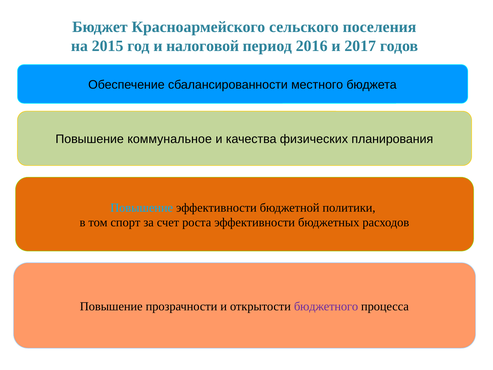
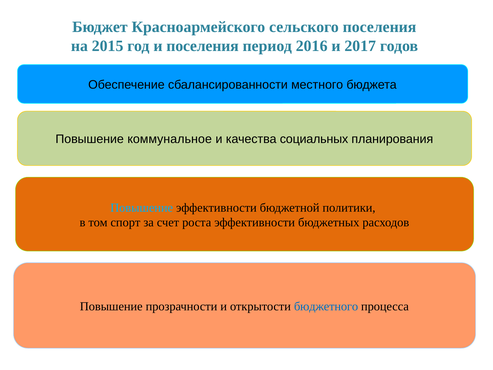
и налоговой: налоговой -> поселения (203, 46)
физических: физических -> социальных (314, 139)
бюджетного colour: purple -> blue (326, 306)
